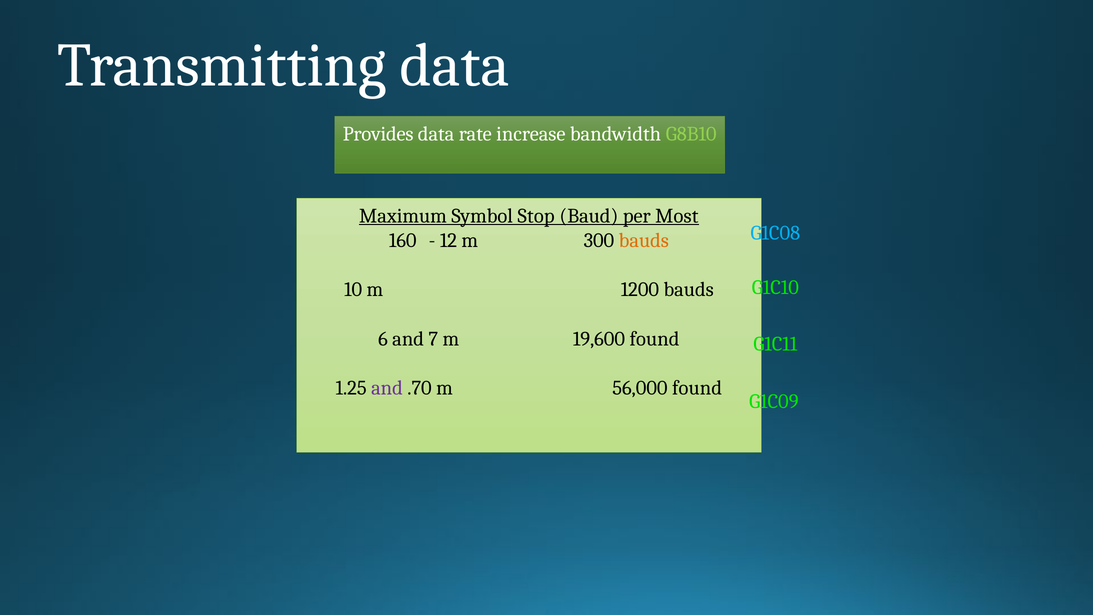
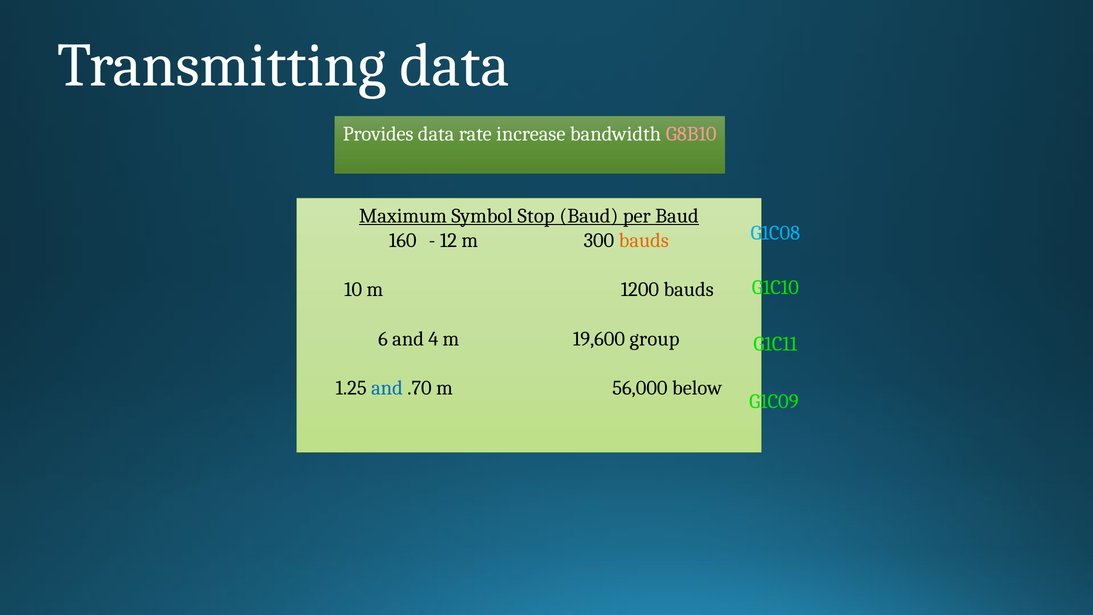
G8B10 colour: light green -> pink (691, 134)
per Most: Most -> Baud (677, 216)
7: 7 -> 4 (433, 339)
19,600 found: found -> group (654, 339)
and colour: purple -> blue (387, 388)
56,000 found: found -> below (697, 388)
